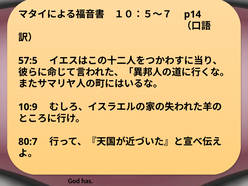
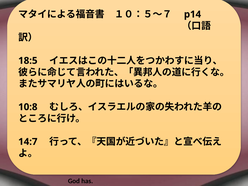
57:5: 57:5 -> 18:5 (28, 61)
10:9: 10:9 -> 10:8 (28, 107)
80:7: 80:7 -> 14:7 (28, 142)
